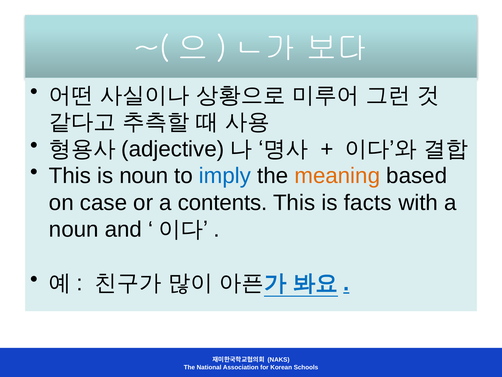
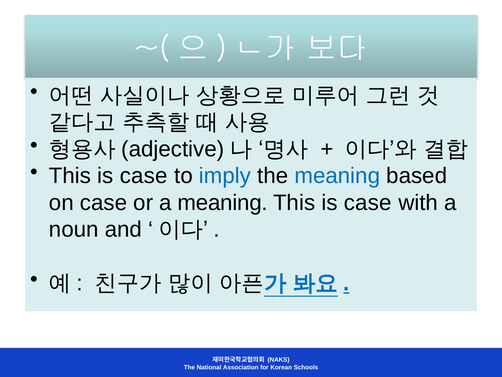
noun: noun -> case (144, 176)
meaning colour: orange -> blue (337, 176)
a contents: contents -> meaning (223, 202)
facts: facts -> case (368, 202)
